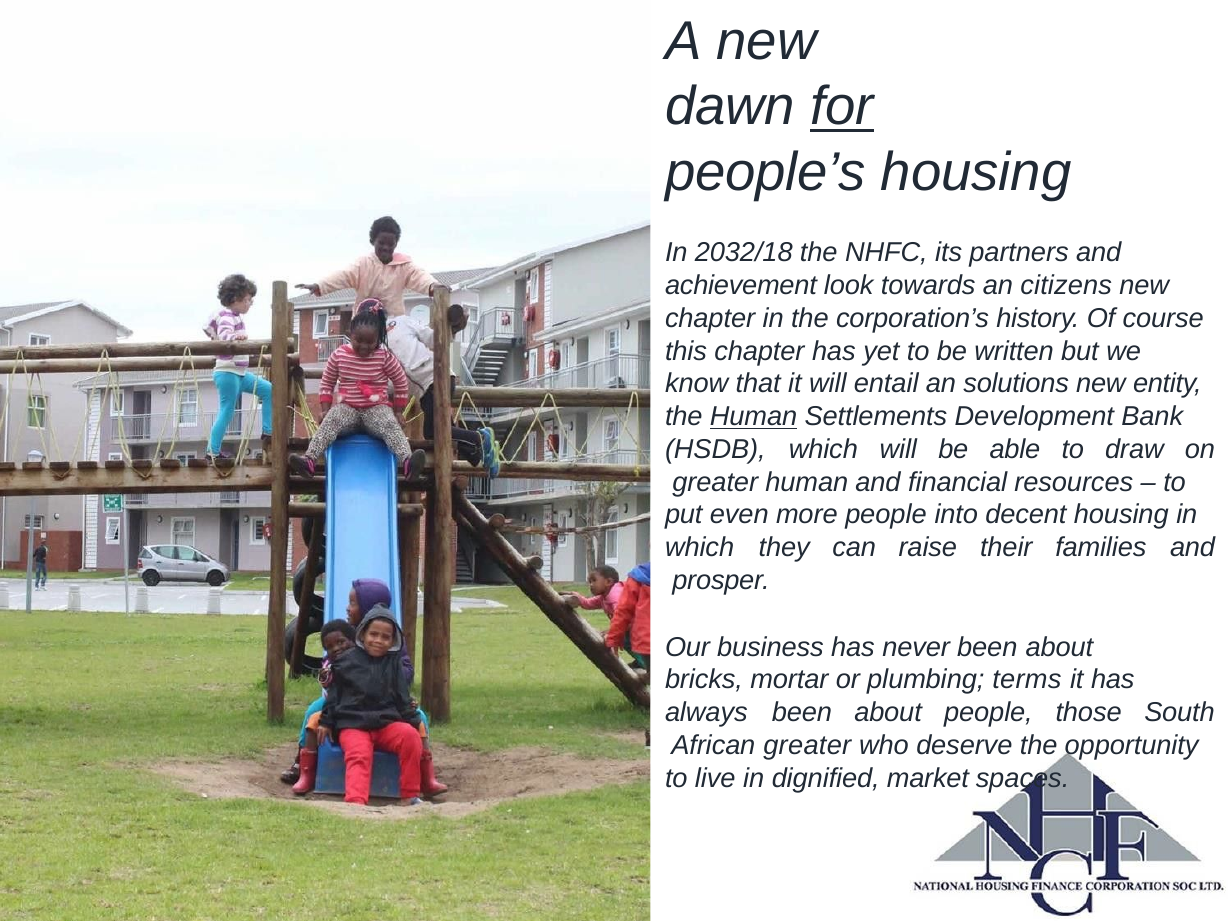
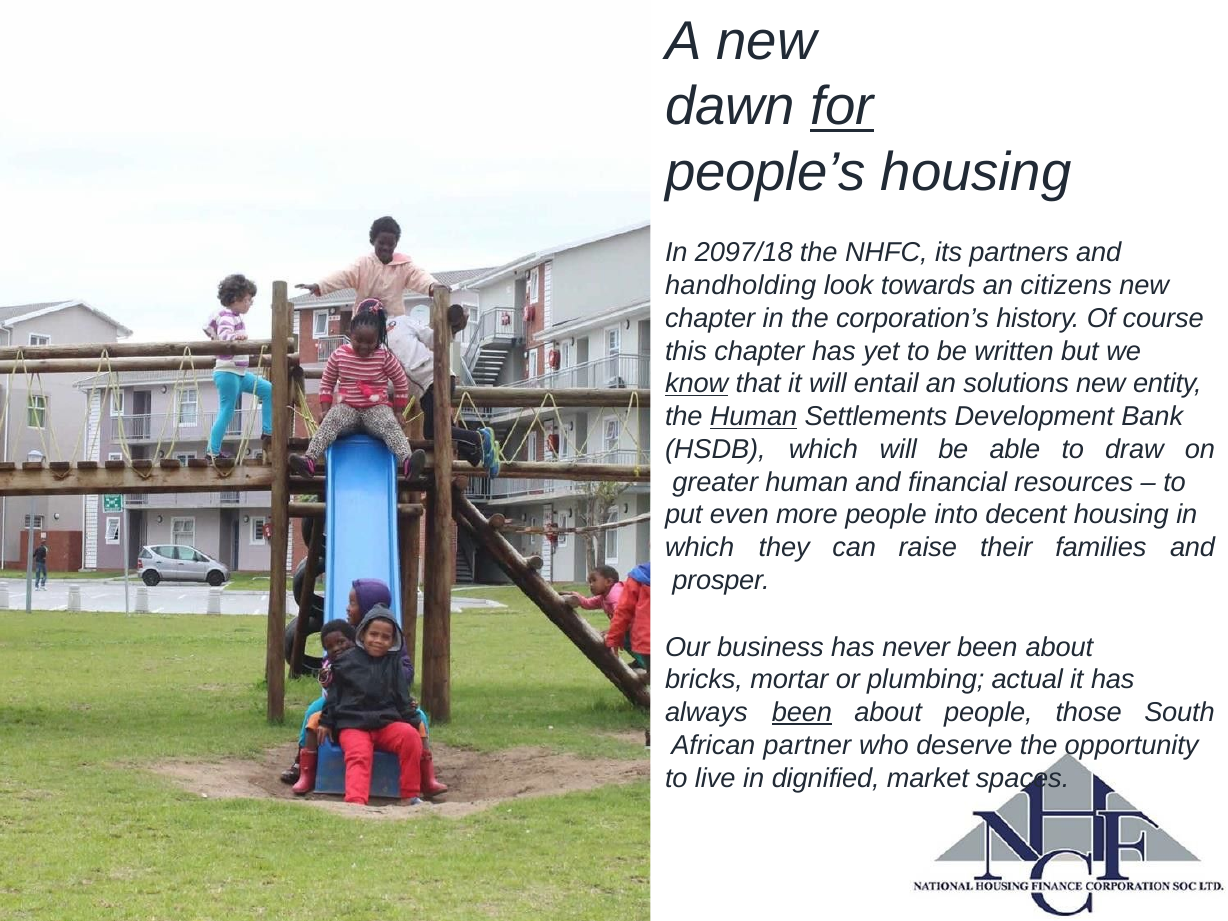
2032/18: 2032/18 -> 2097/18 (744, 253)
achievement: achievement -> handholding (741, 286)
know underline: none -> present (697, 384)
terms: terms -> actual (1027, 680)
been underline: none -> present (802, 713)
African greater: greater -> partner (807, 745)
